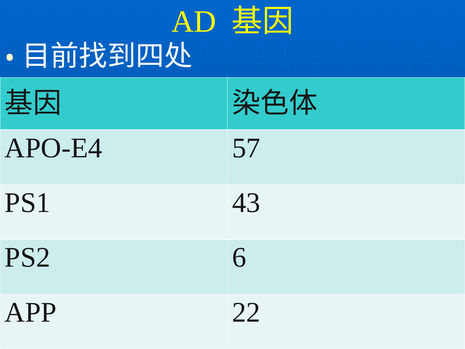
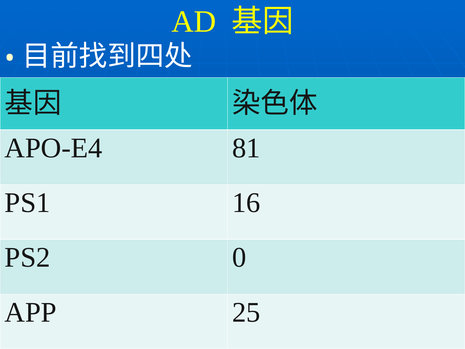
57: 57 -> 81 (246, 148)
43: 43 -> 16 (246, 203)
6: 6 -> 0 (239, 257)
22: 22 -> 25 (246, 312)
